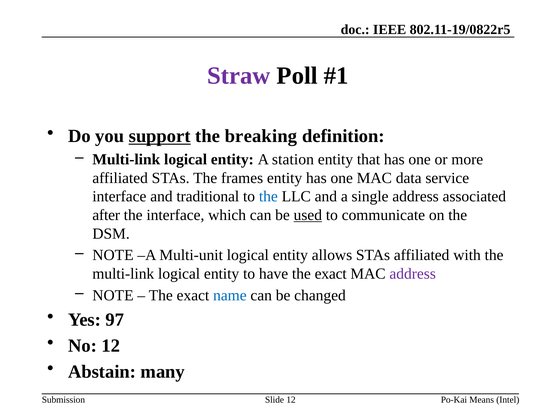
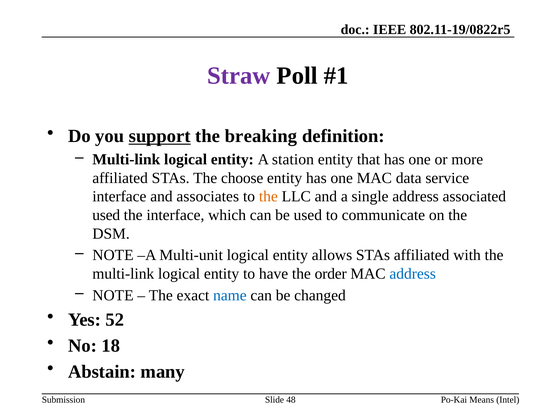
frames: frames -> choose (242, 178)
traditional: traditional -> associates (208, 197)
the colour: blue -> orange (268, 197)
after: after -> used (106, 215)
used underline: present -> none (308, 215)
have the exact: exact -> order (331, 274)
address colour: purple -> blue (413, 274)
97: 97 -> 52 (115, 320)
No 12: 12 -> 18 (111, 346)
Slide 12: 12 -> 48 (291, 400)
